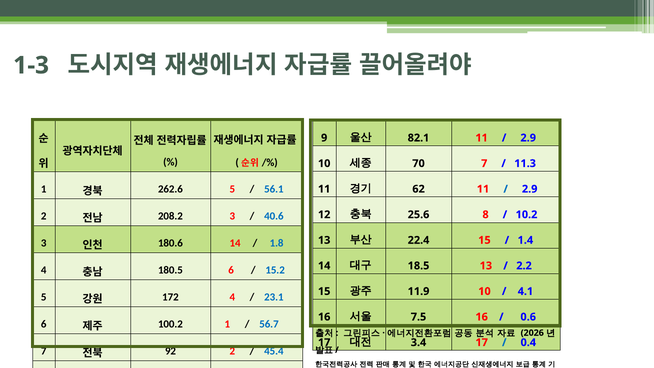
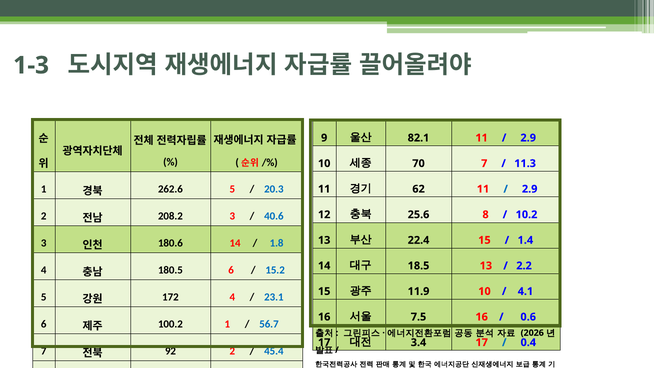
56.1: 56.1 -> 20.3 (274, 189)
